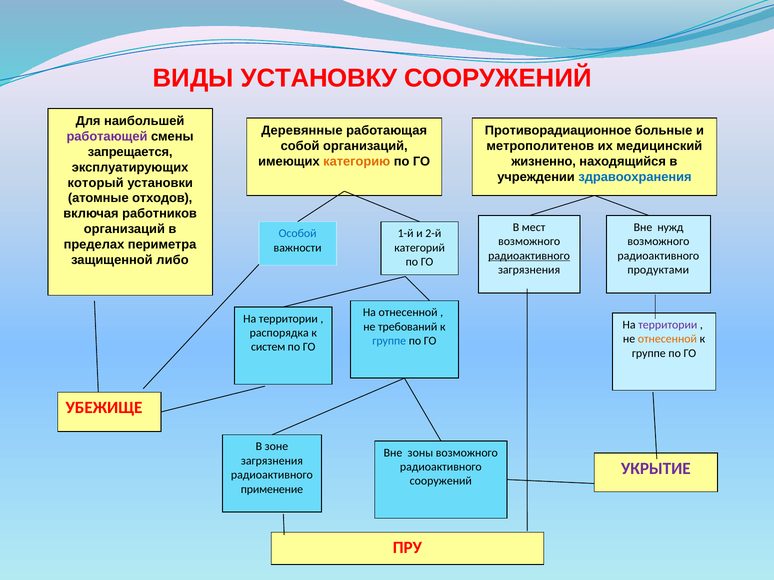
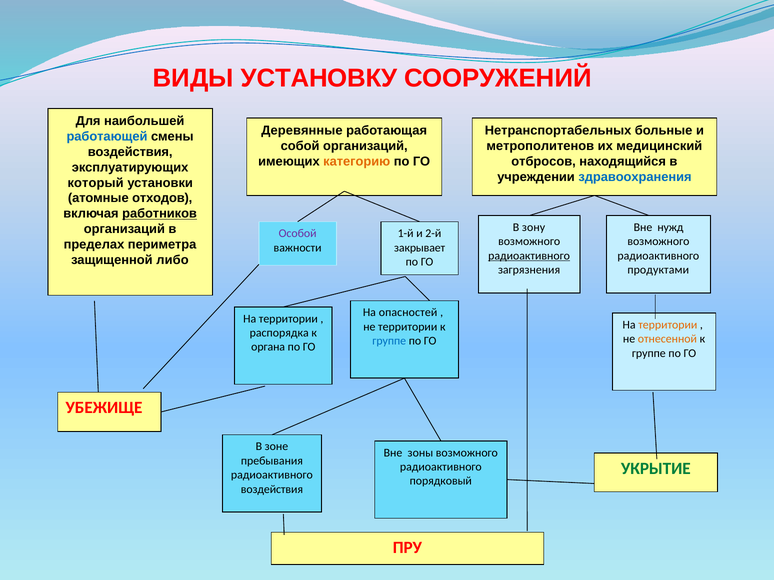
Противорадиационное: Противорадиационное -> Нетранспортабельных (558, 131)
работающей colour: purple -> blue (107, 136)
запрещается: запрещается -> воздействия (130, 152)
жизненно: жизненно -> отбросов (544, 162)
работников underline: none -> present (160, 214)
мест: мест -> зону (534, 228)
Особой colour: blue -> purple (298, 234)
категорий: категорий -> закрывает (420, 248)
На отнесенной: отнесенной -> опасностей (408, 313)
территории colour: purple -> orange (668, 325)
не требований: требований -> территории (408, 327)
систем: систем -> органа (268, 347)
загрязнения: загрязнения -> пребывания (272, 461)
УКРЫТИЕ colour: purple -> green (656, 469)
сооружений: сооружений -> порядковый (441, 481)
применение: применение -> воздействия (272, 490)
